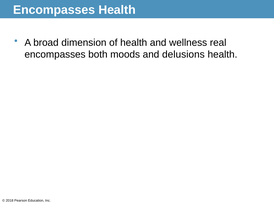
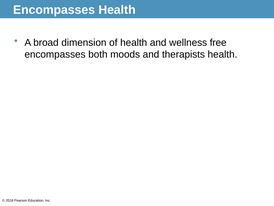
real: real -> free (218, 42)
delusions: delusions -> therapists (183, 54)
